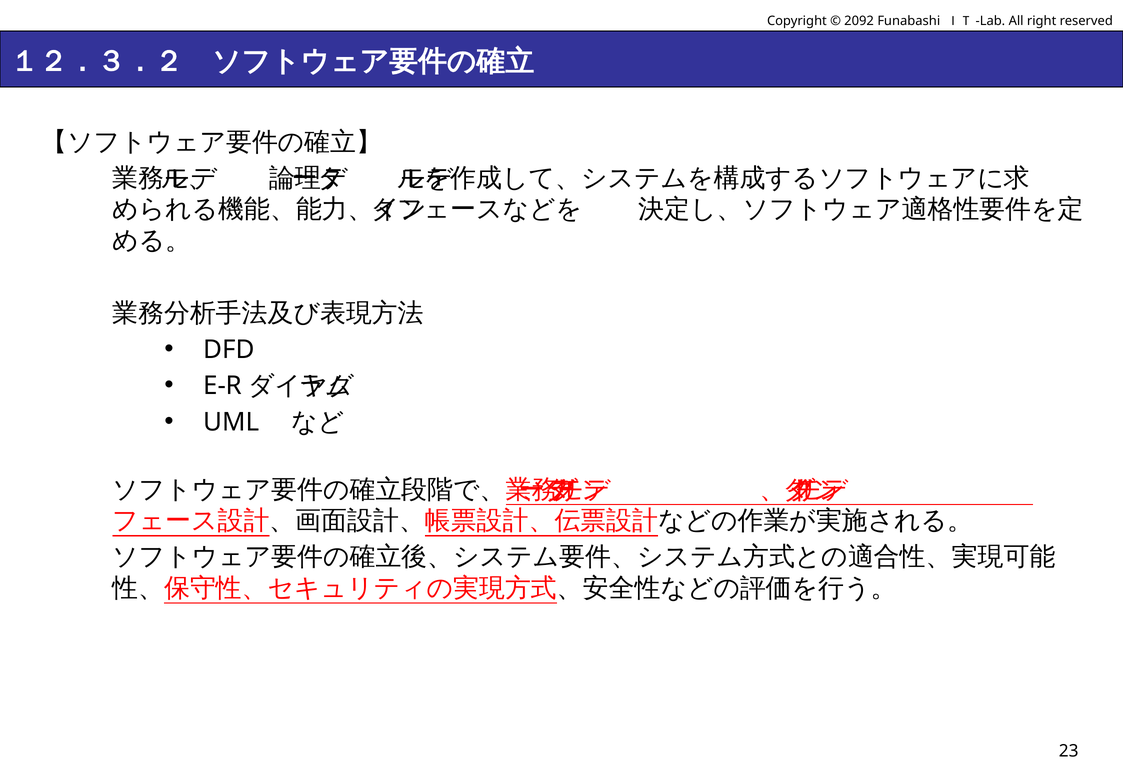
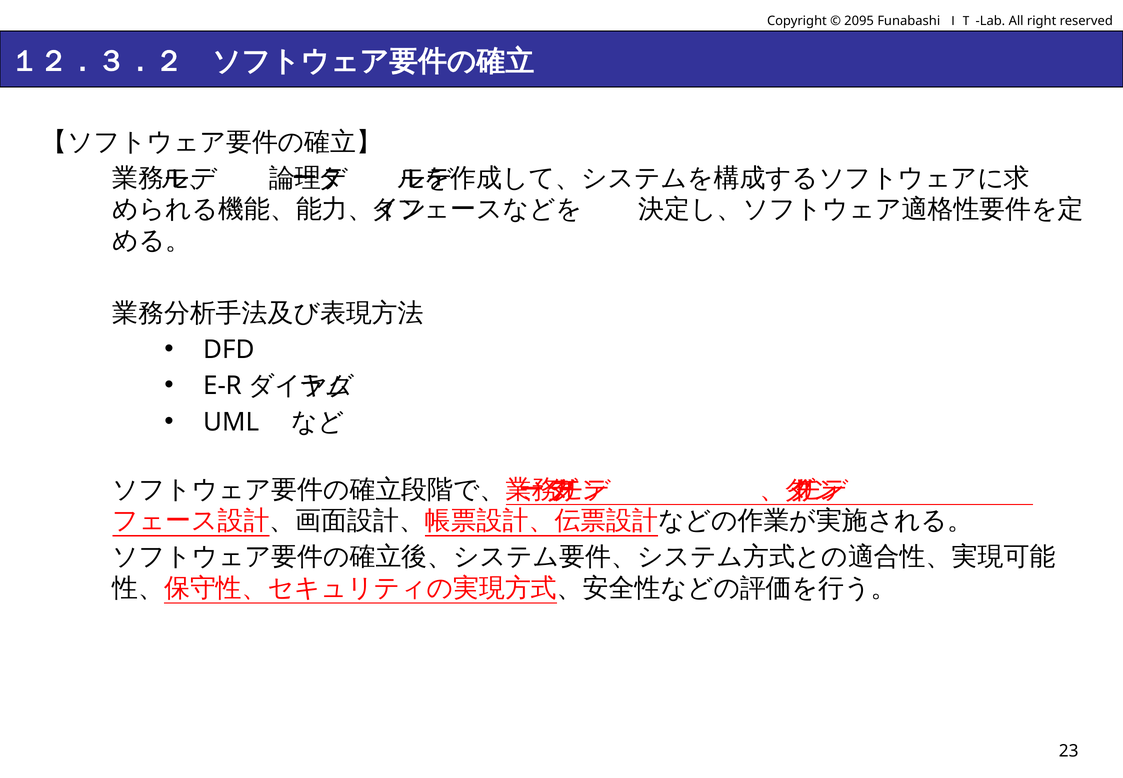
2092: 2092 -> 2095 (859, 21)
